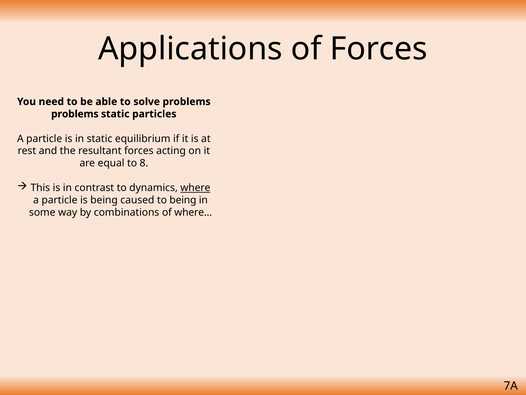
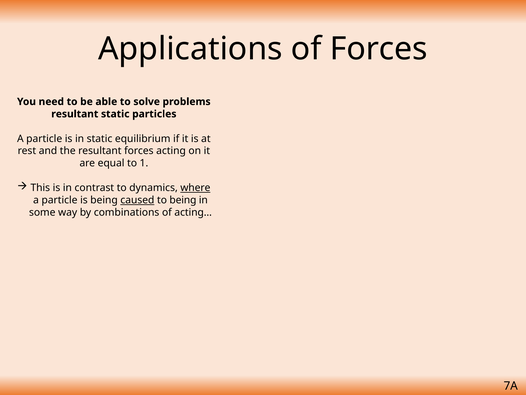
problems: problems -> resultant (75, 114)
8: 8 -> 1 (144, 163)
caused underline: none -> present (137, 200)
where…: where… -> acting… (193, 212)
